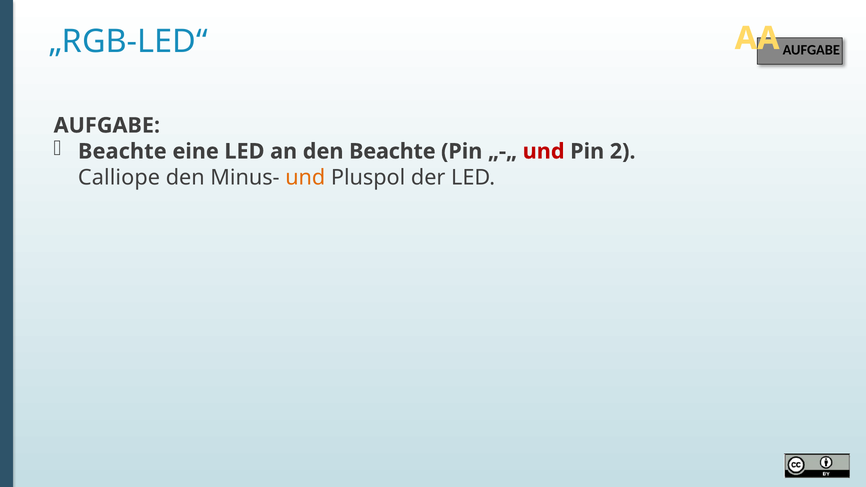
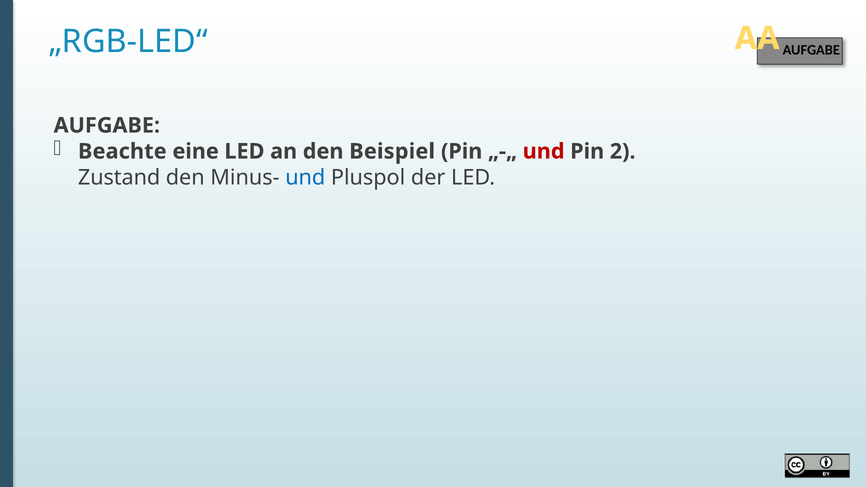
den Beachte: Beachte -> Beispiel (392, 151)
Calliope: Calliope -> Zustand (119, 177)
und colour: orange -> blue (305, 177)
